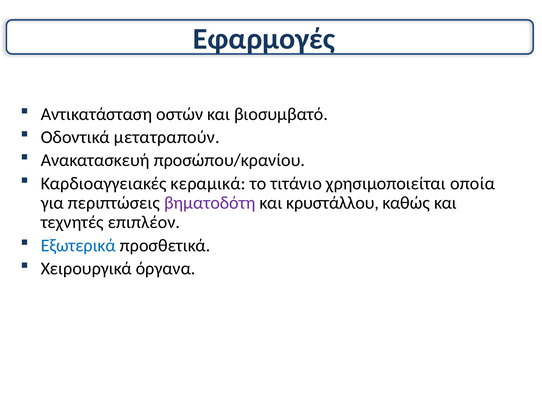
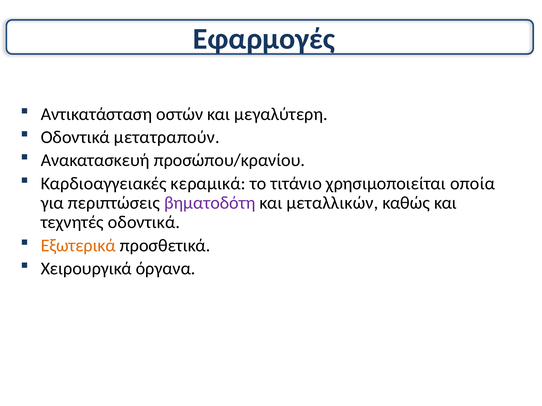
βιοσυμβατό: βιοσυμβατό -> μεγαλύτερη (281, 114)
κρυστάλλου: κρυστάλλου -> μεταλλικών (332, 203)
τεχνητές επιπλέον: επιπλέον -> οδοντικά (144, 223)
Εξωτερικά colour: blue -> orange (78, 246)
